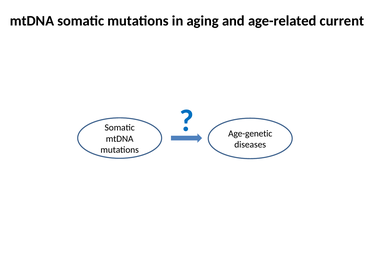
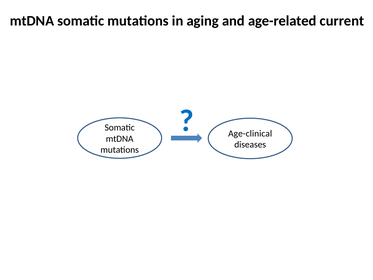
Age-genetic: Age-genetic -> Age-clinical (250, 133)
